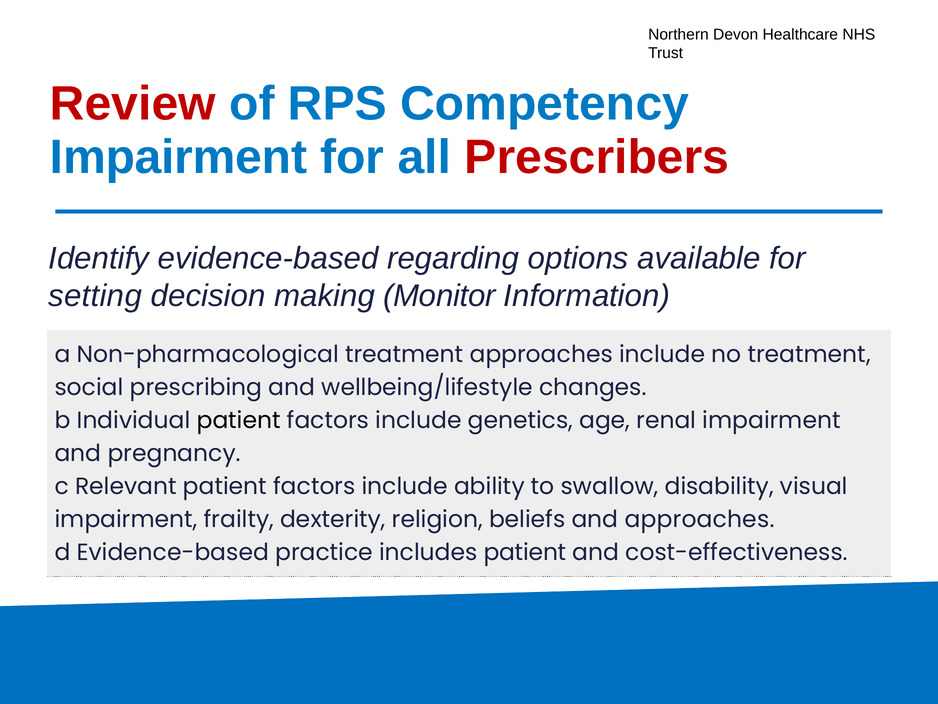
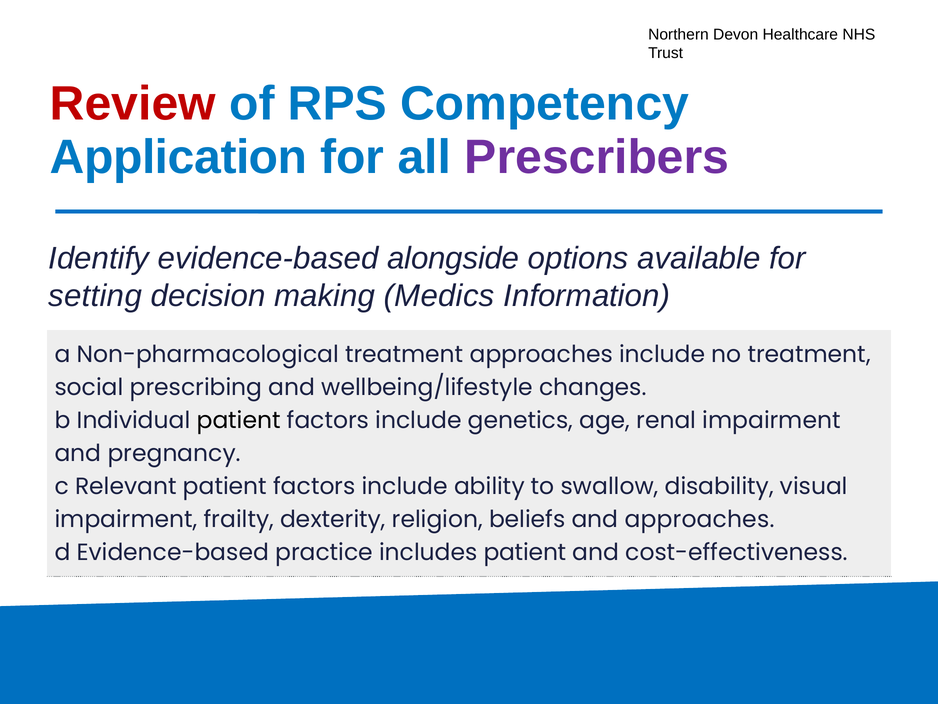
Impairment: Impairment -> Application (179, 157)
Prescribers colour: red -> purple (597, 157)
regarding: regarding -> alongside (453, 258)
Monitor: Monitor -> Medics (439, 296)
